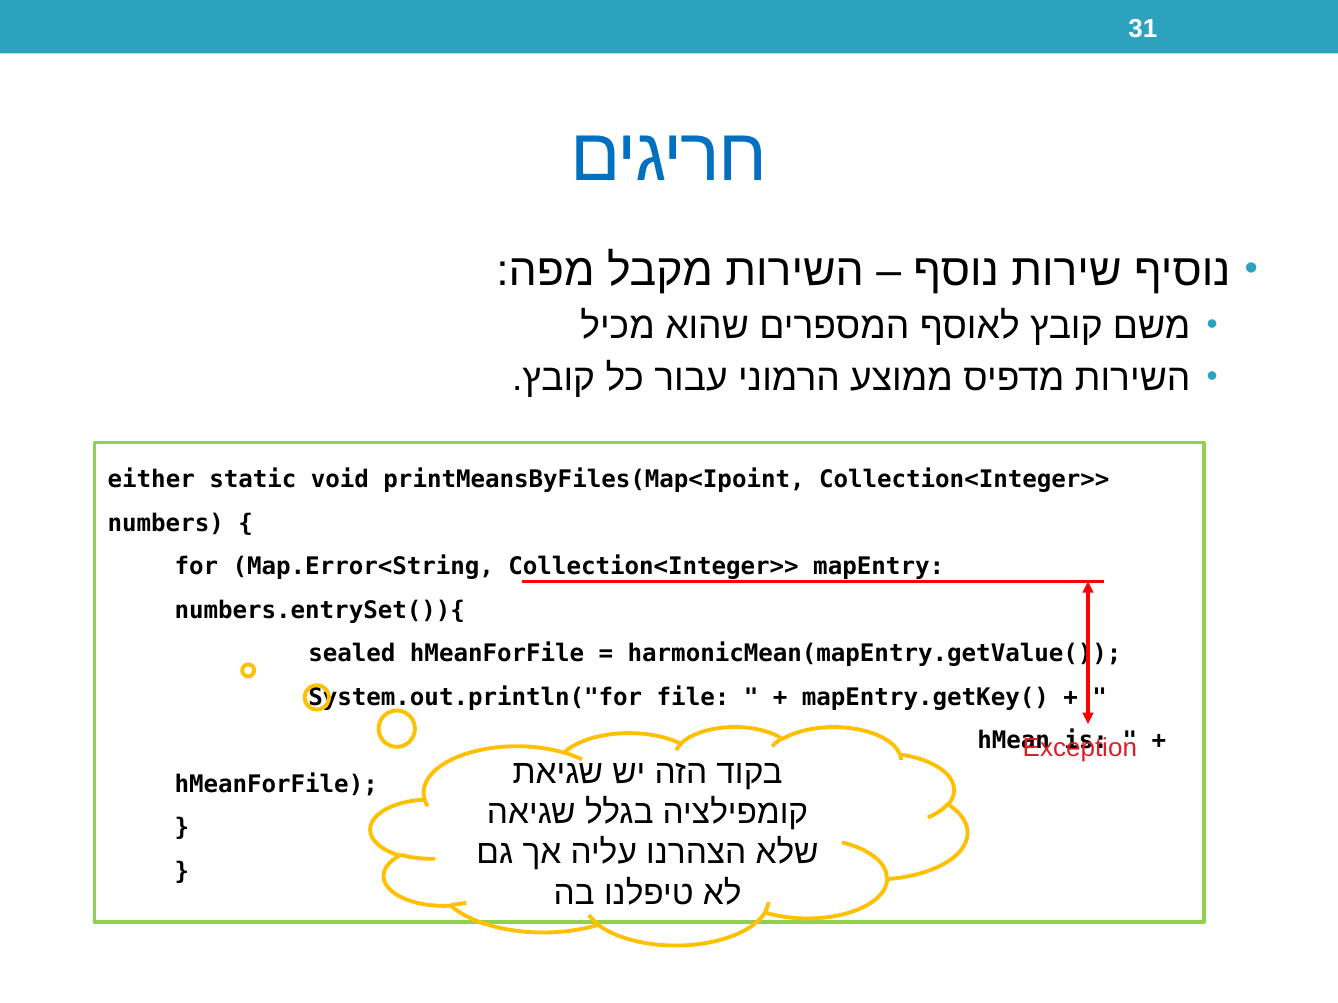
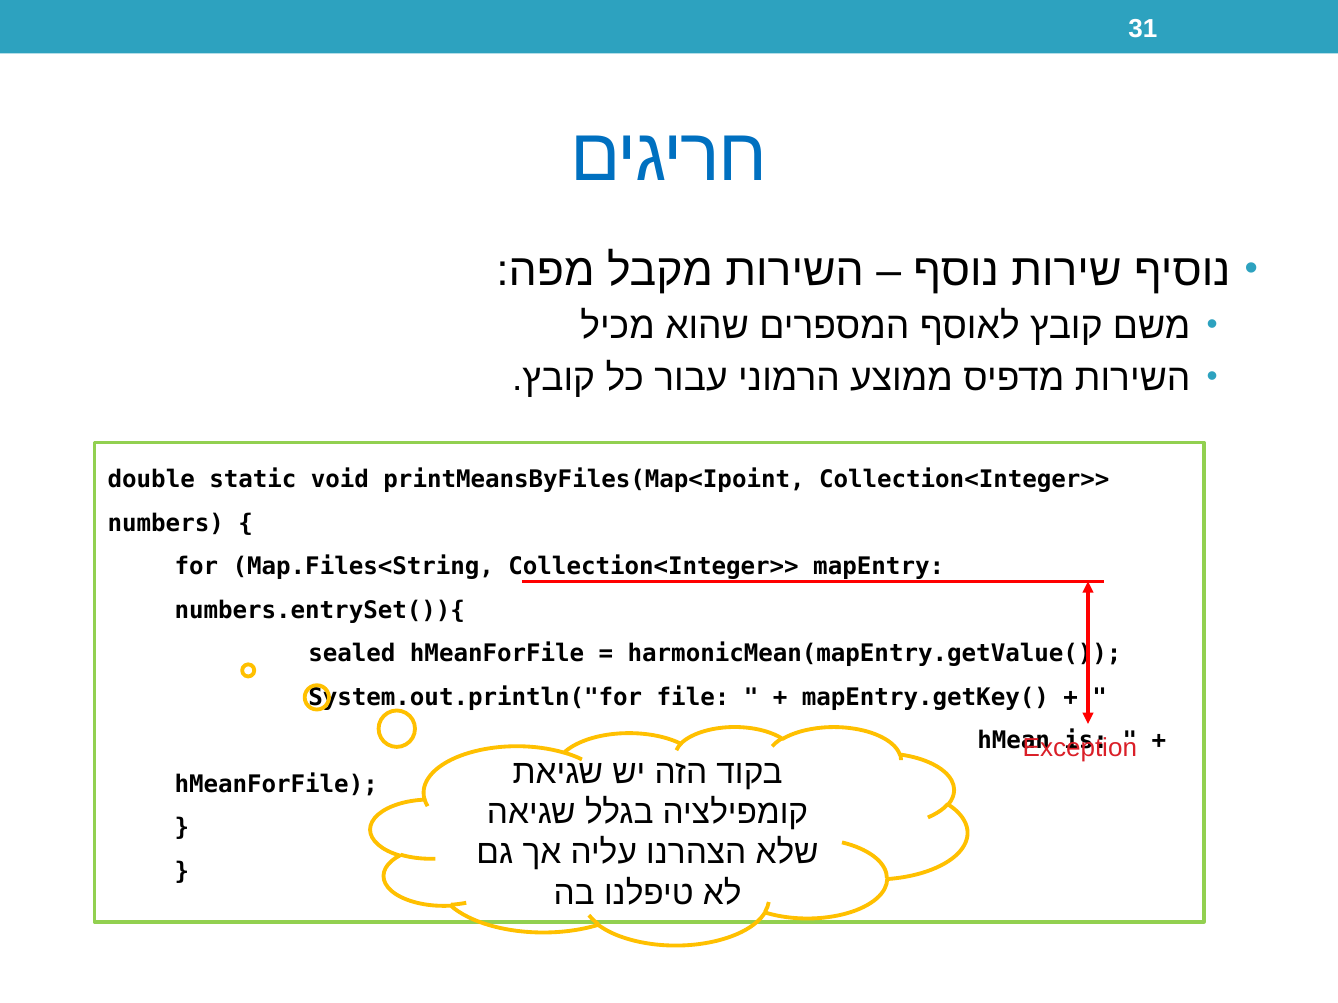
either: either -> double (151, 480)
Map.Error<String: Map.Error<String -> Map.Files<String (363, 567)
